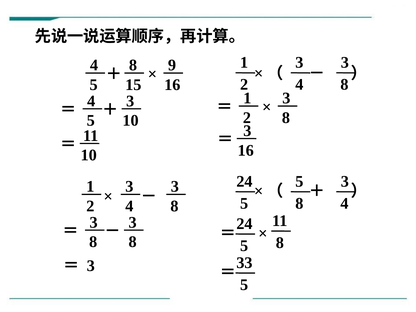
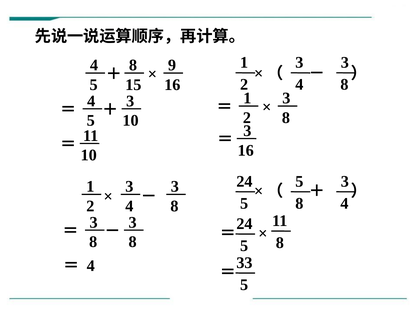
3: 3 -> 4 (91, 266)
